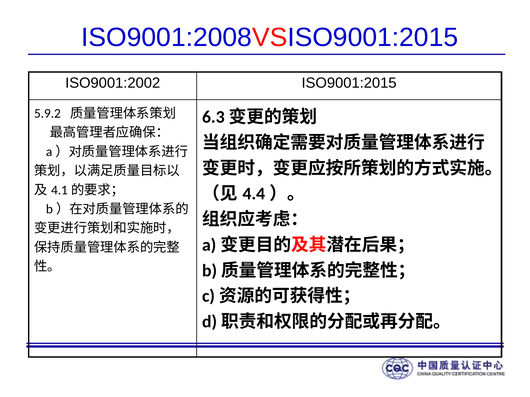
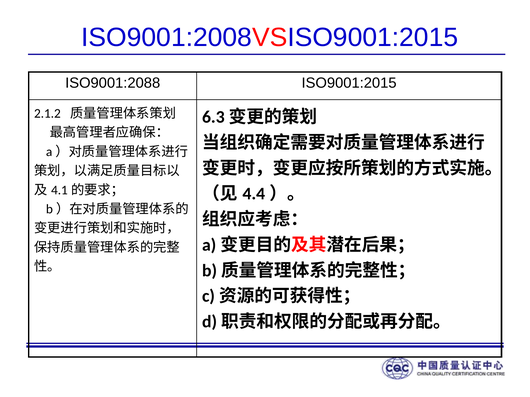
ISO9001:2002: ISO9001:2002 -> ISO9001:2088 (113, 83)
5.9.2: 5.9.2 -> 2.1.2 (47, 114)
